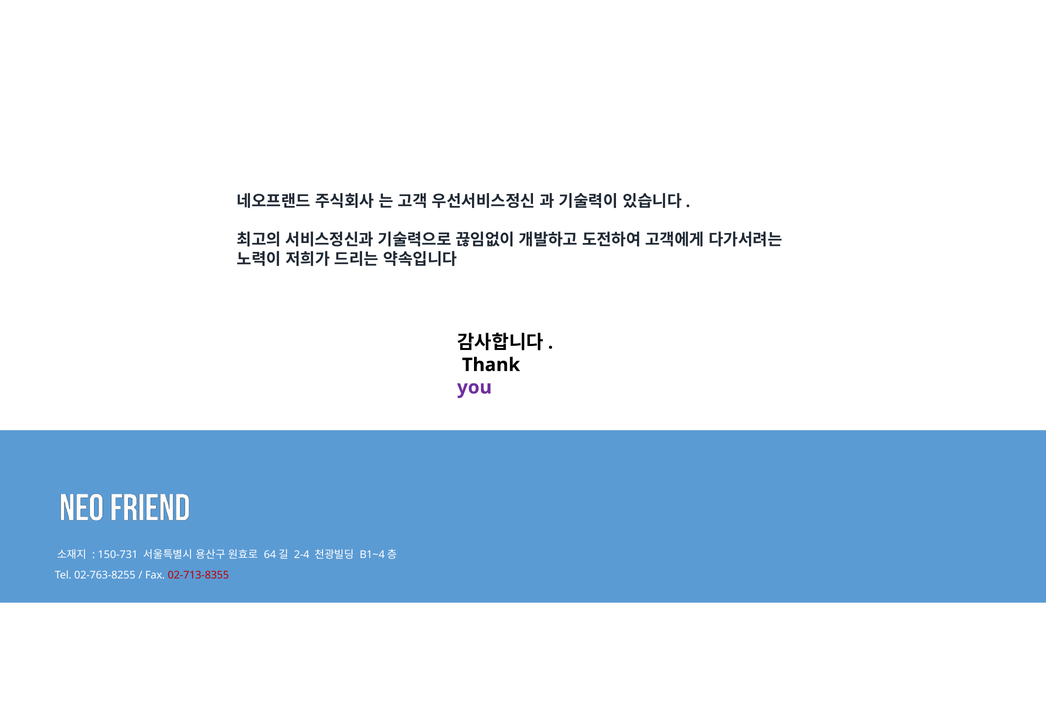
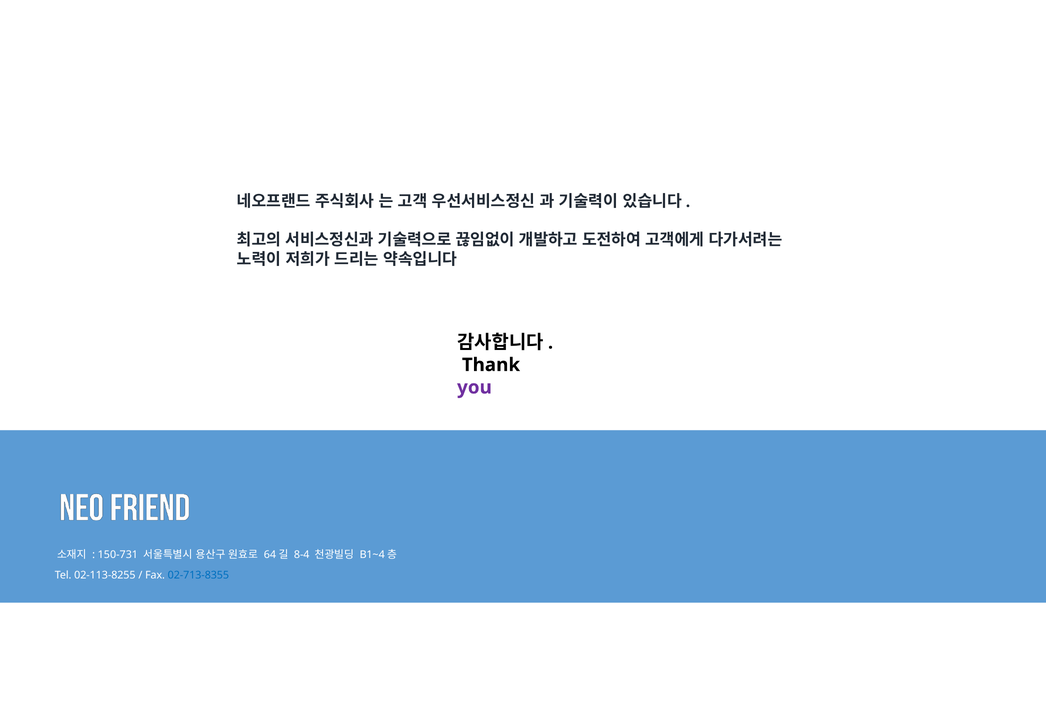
2-4: 2-4 -> 8-4 (302, 555)
02-763-8255: 02-763-8255 -> 02-113-8255 (105, 575)
02-713-8355 colour: red -> blue (198, 575)
